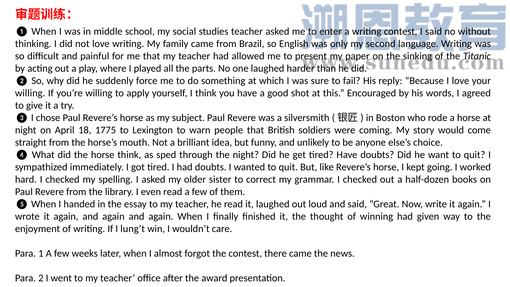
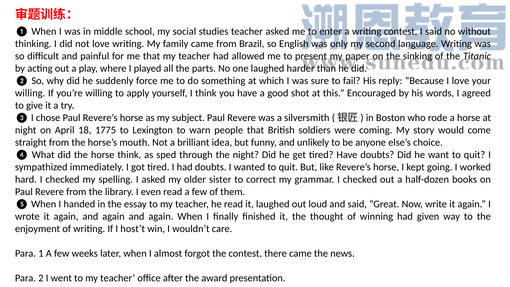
lung’t: lung’t -> host’t (133, 229)
